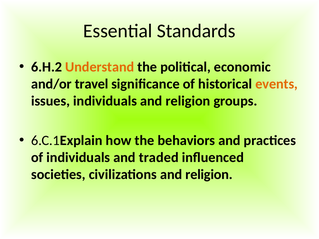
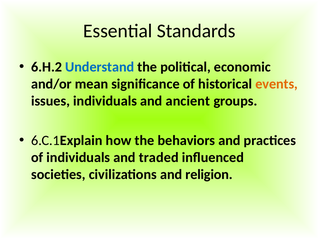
Understand colour: orange -> blue (100, 67)
travel: travel -> mean (92, 84)
individuals and religion: religion -> ancient (188, 101)
